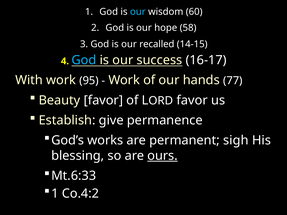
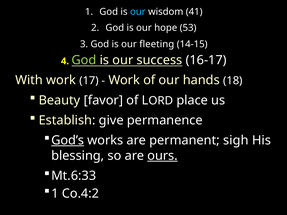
60: 60 -> 41 (194, 12)
58: 58 -> 53 (188, 28)
recalled: recalled -> fleeting (157, 44)
God colour: light blue -> light green (84, 60)
95: 95 -> 17 (89, 81)
77: 77 -> 18 (233, 81)
LORD favor: favor -> place (192, 100)
God’s underline: none -> present (68, 141)
